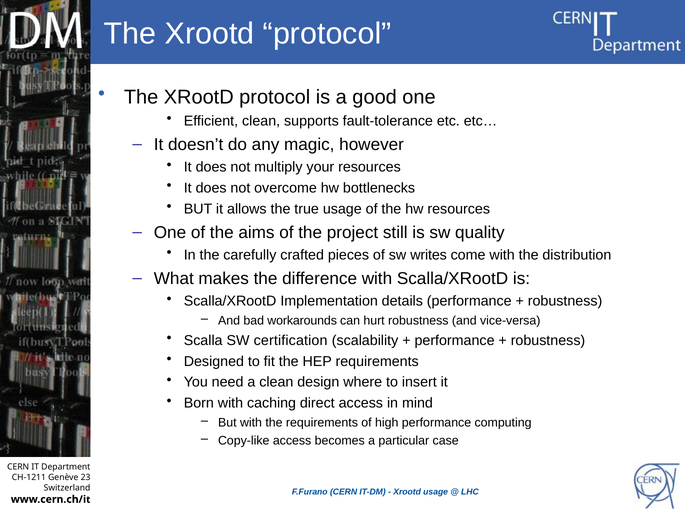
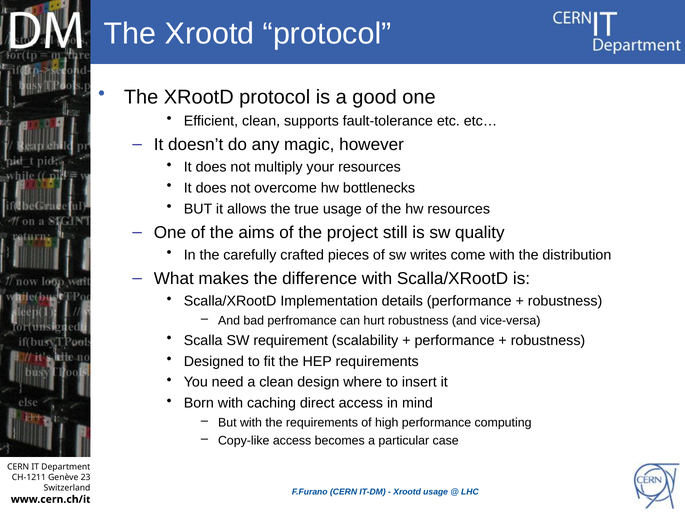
workarounds: workarounds -> perfromance (302, 320)
certification: certification -> requirement (291, 340)
